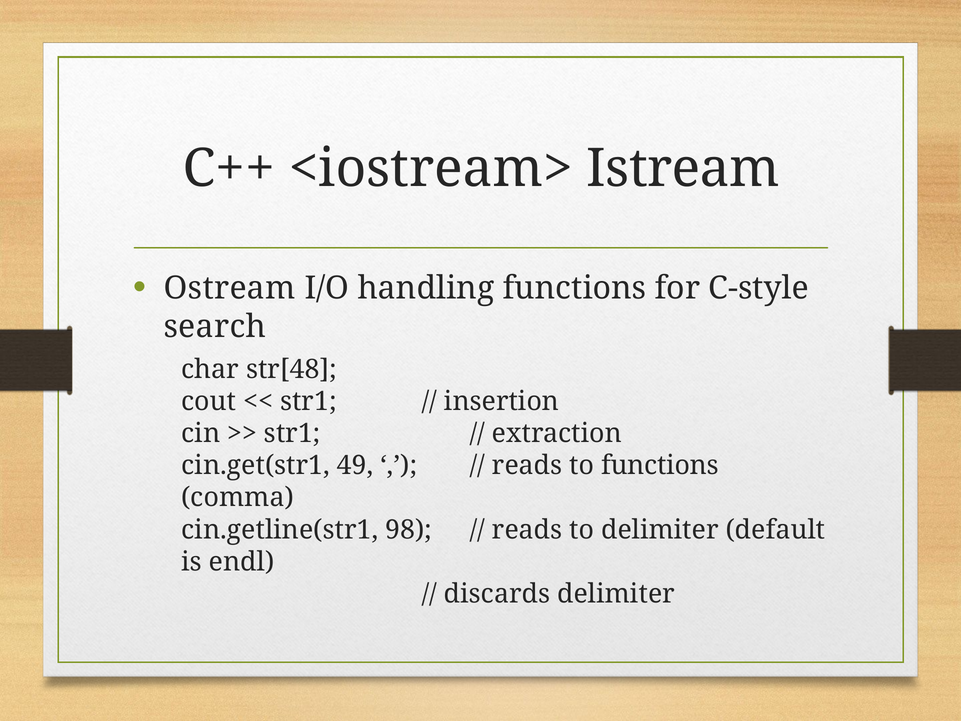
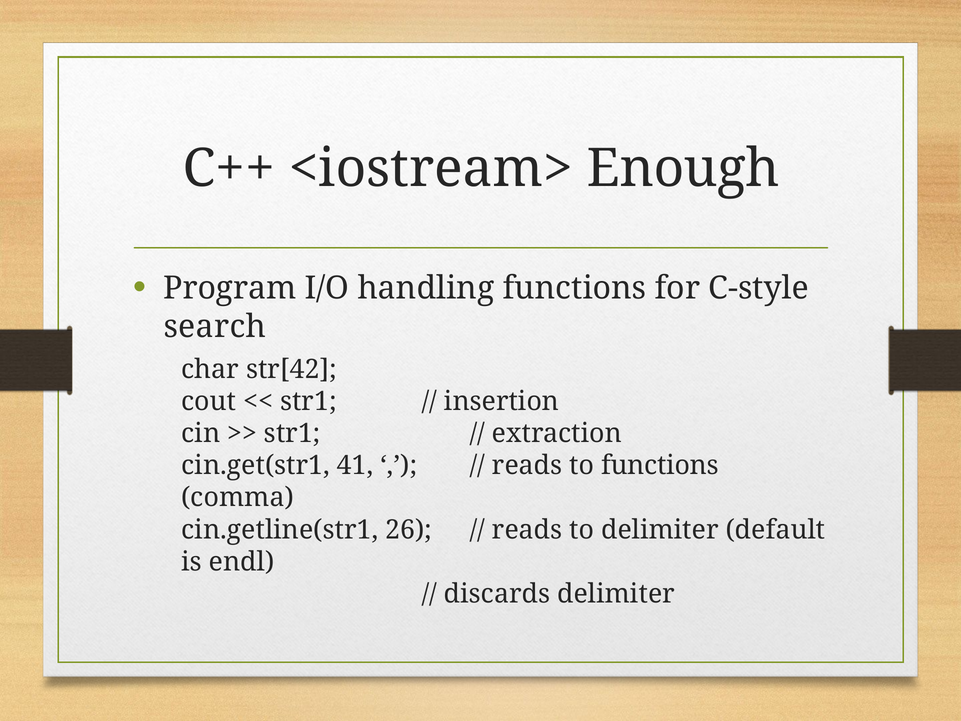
Istream: Istream -> Enough (683, 168)
Ostream: Ostream -> Program (230, 288)
str[48: str[48 -> str[42 (291, 369)
49: 49 -> 41 (355, 465)
98: 98 -> 26 (409, 530)
